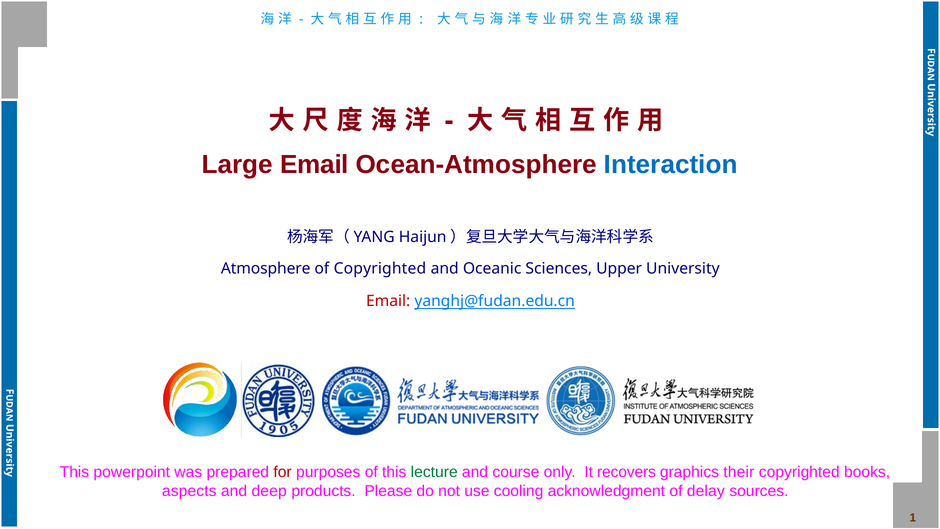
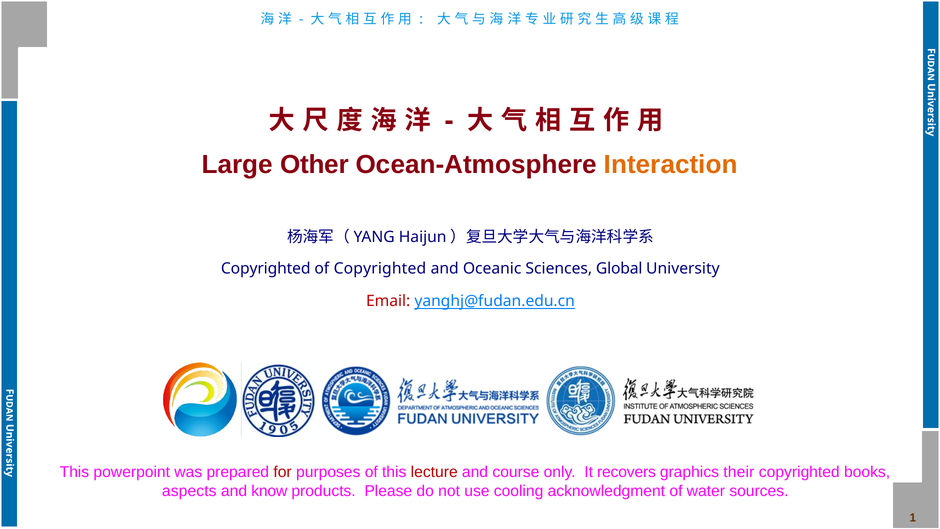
Large Email: Email -> Other (314, 164)
Interaction colour: blue -> orange (671, 164)
Atmosphere: Atmosphere -> Copyrighted (266, 269)
Upper: Upper -> Global (619, 269)
lecture colour: green -> red (434, 472)
deep: deep -> know (269, 491)
delay: delay -> water (706, 491)
